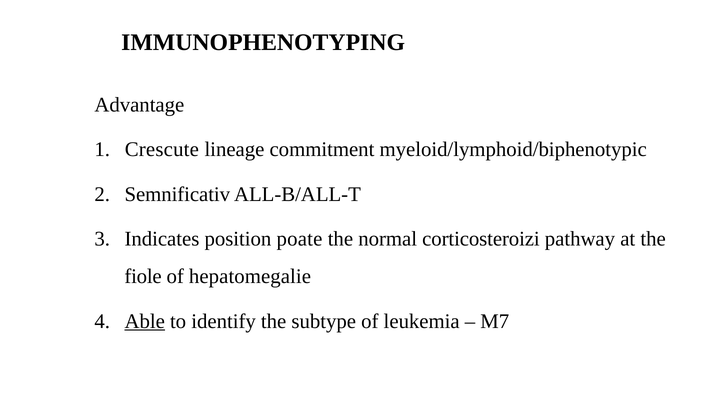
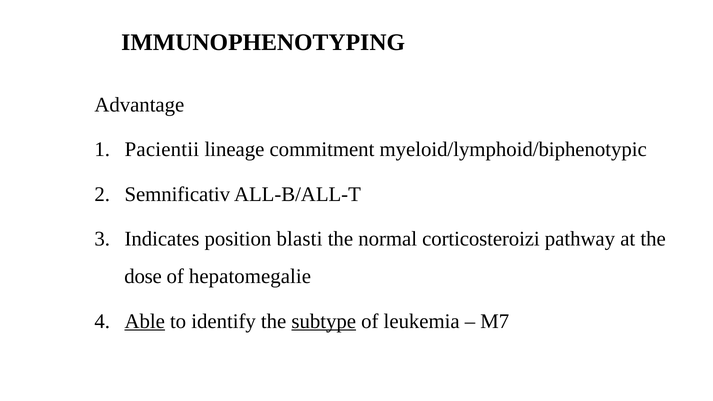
Crescute: Crescute -> Pacientii (162, 150)
poate: poate -> blasti (299, 239)
fiole: fiole -> dose (143, 276)
subtype underline: none -> present (324, 321)
